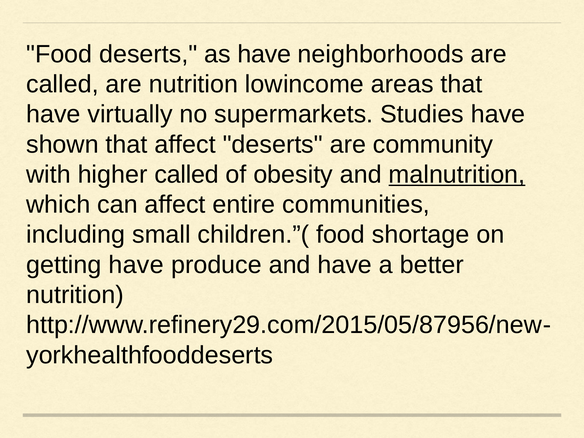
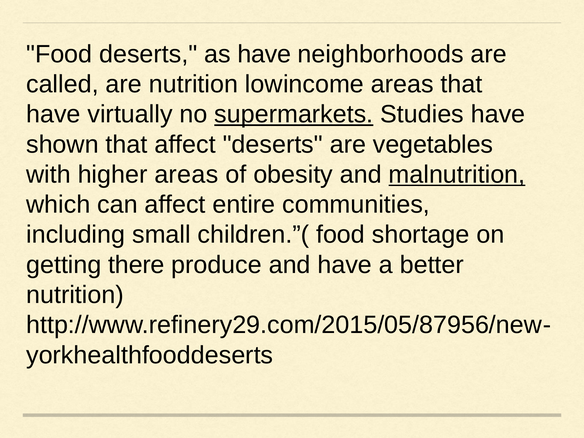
supermarkets underline: none -> present (294, 114)
community: community -> vegetables (433, 144)
higher called: called -> areas (186, 174)
getting have: have -> there (136, 265)
